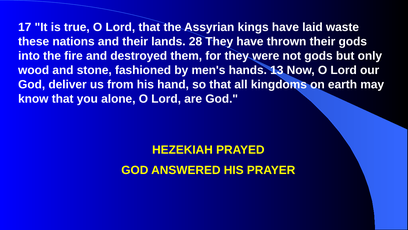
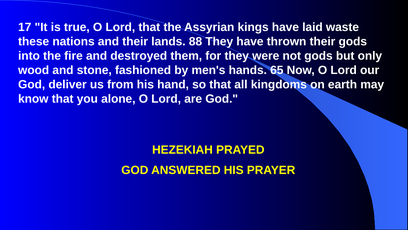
28: 28 -> 88 (196, 42)
13: 13 -> 65 (277, 70)
